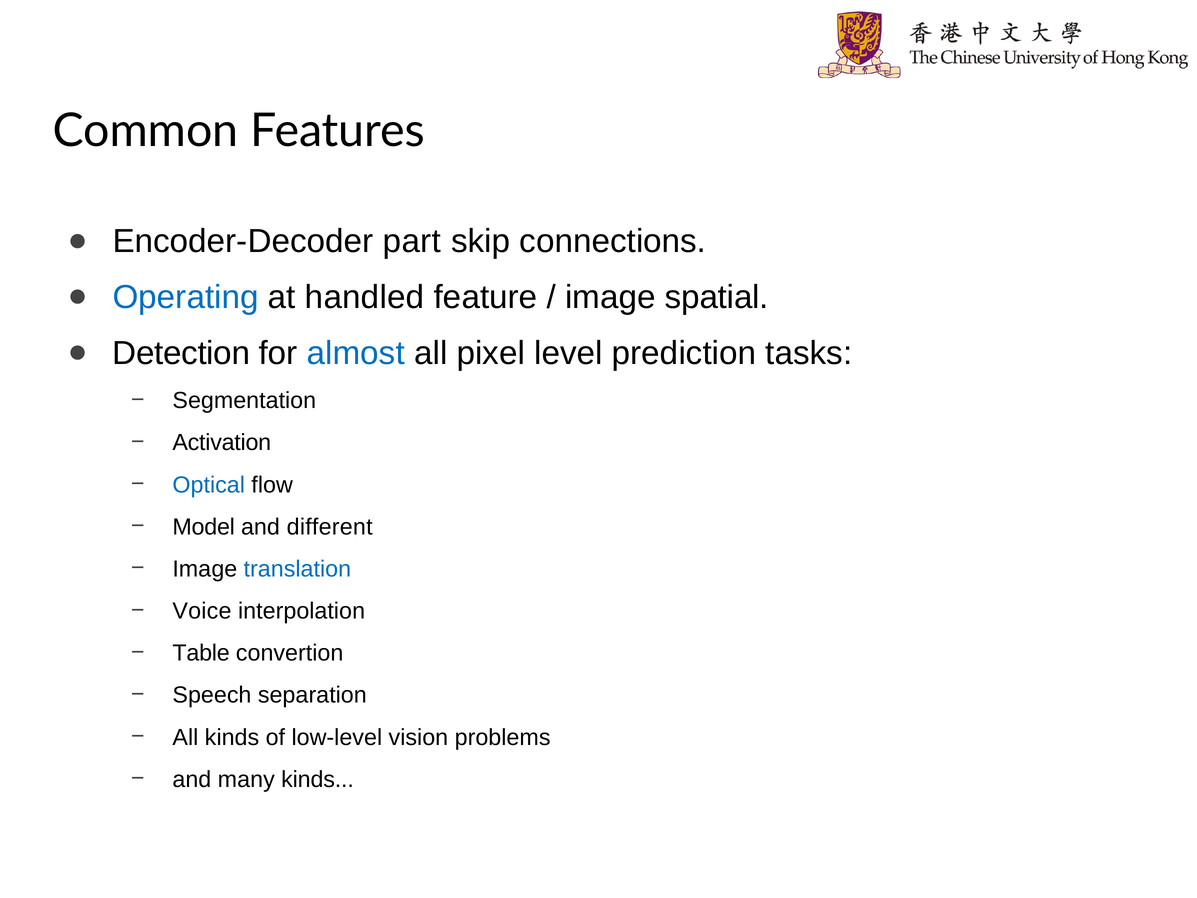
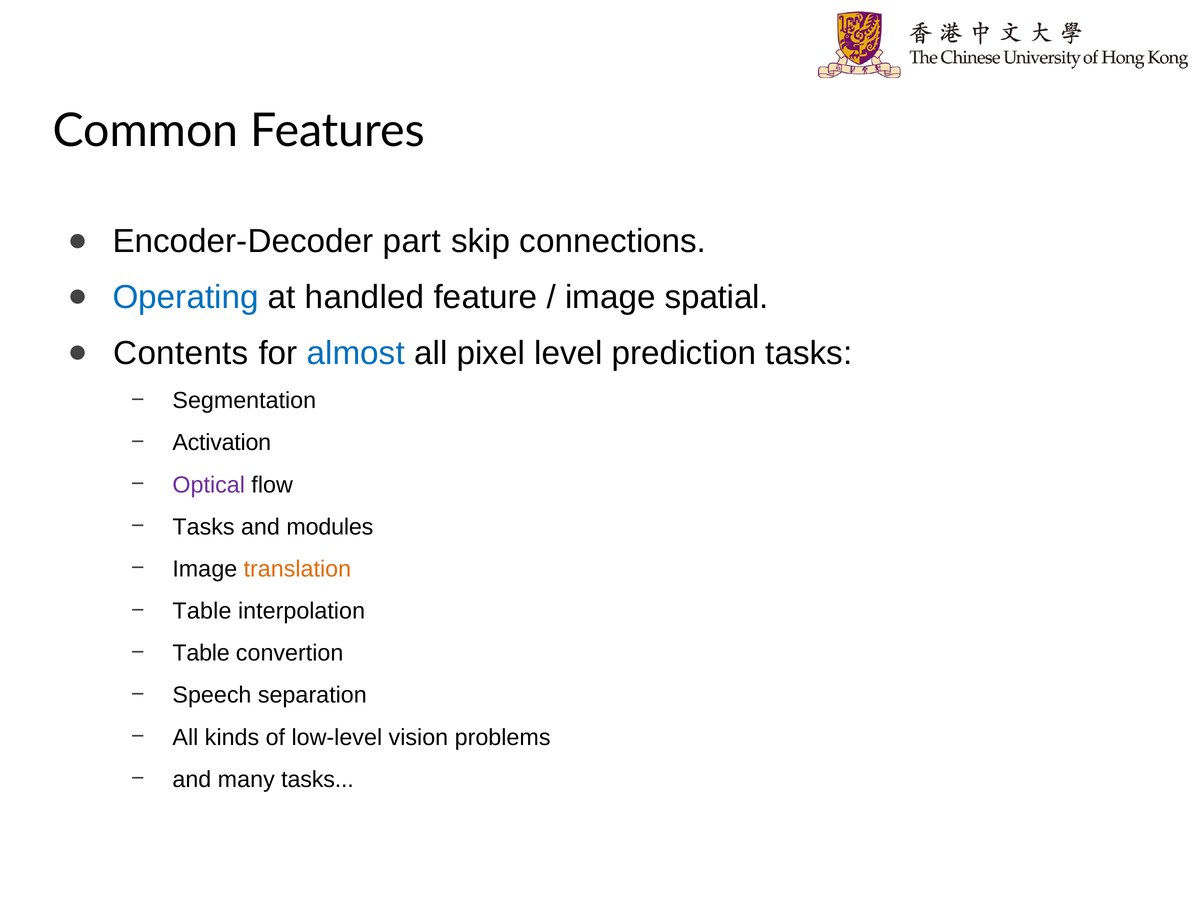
Detection: Detection -> Contents (181, 353)
Optical colour: blue -> purple (209, 485)
Model: Model -> Tasks (204, 527)
different: different -> modules (330, 527)
translation colour: blue -> orange (297, 569)
Voice: Voice -> Table (202, 611)
many kinds: kinds -> tasks (318, 779)
